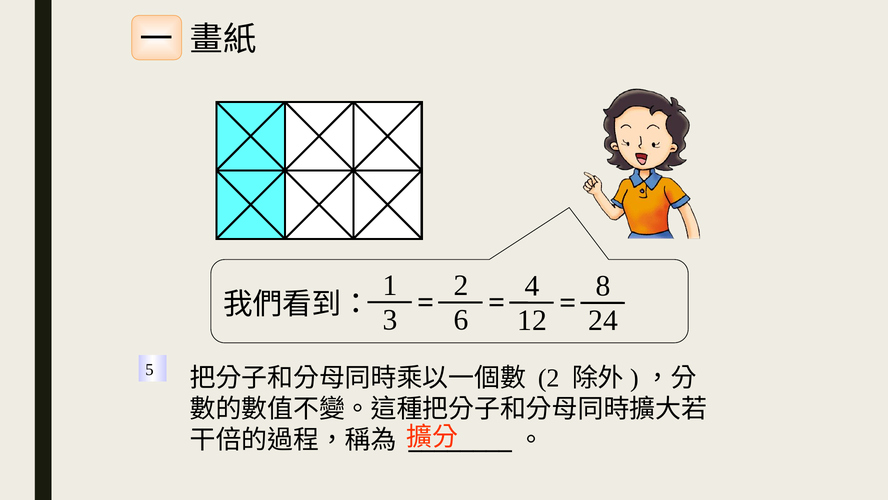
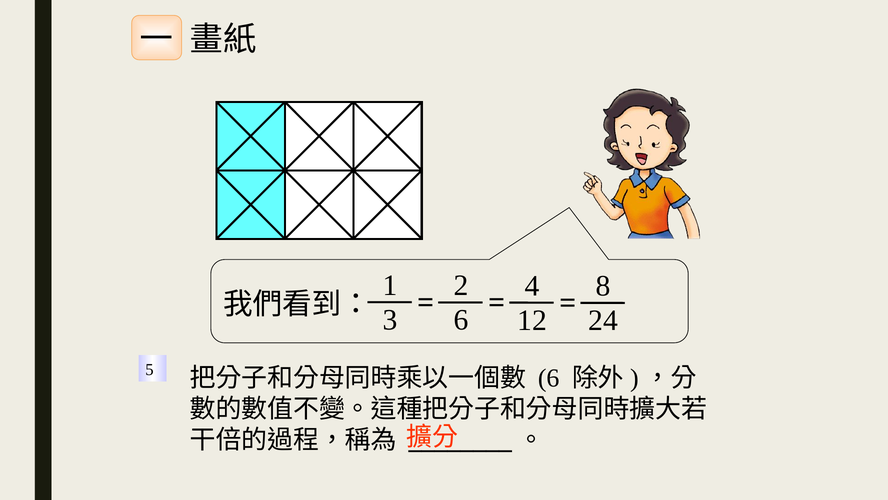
2: 2 -> 6 (549, 378)
